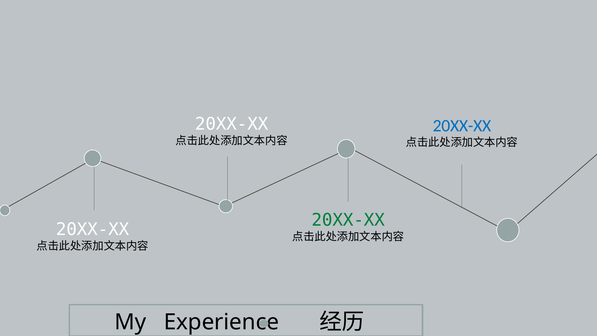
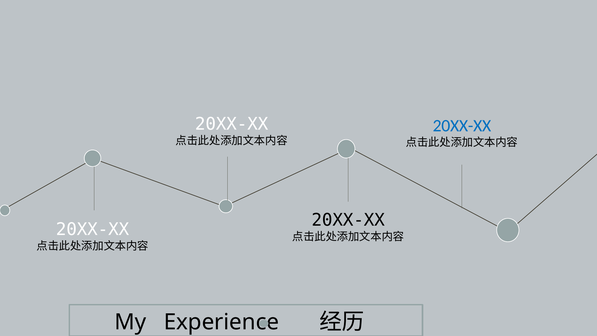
20XX-XX colour: green -> black (348, 220)
